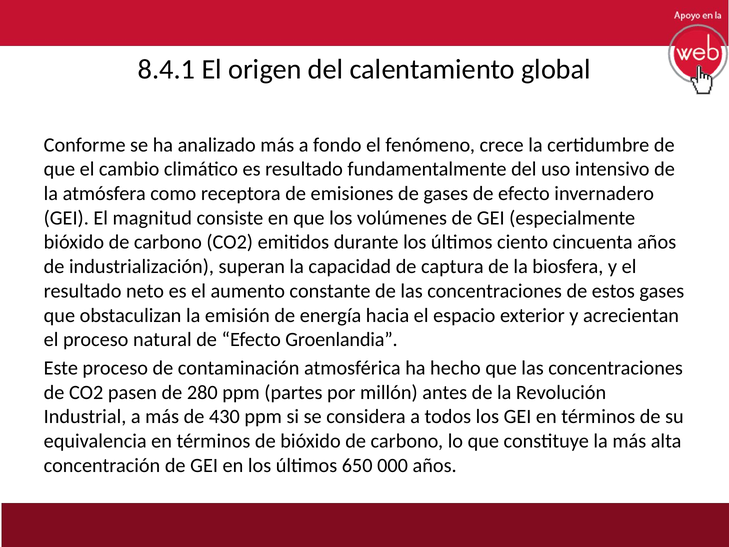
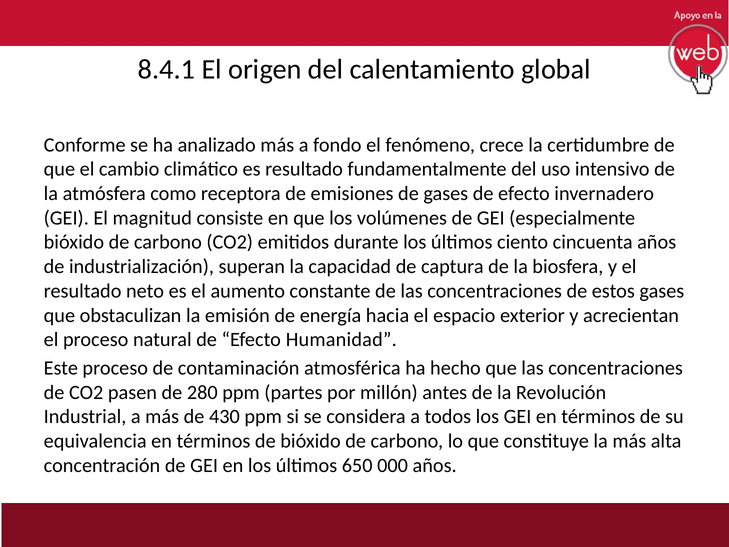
Groenlandia: Groenlandia -> Humanidad (341, 340)
